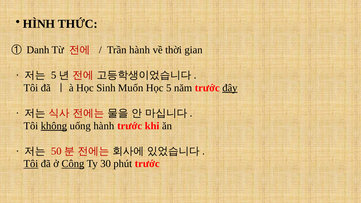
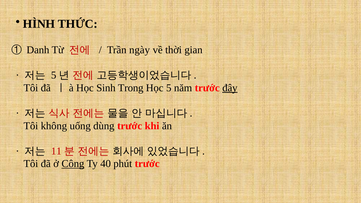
Trần hành: hành -> ngày (140, 50)
Muốn: Muốn -> Trong (131, 88)
không underline: present -> none (54, 126)
uống hành: hành -> dùng (104, 126)
50: 50 -> 11 (56, 151)
Tôi underline: present -> none (31, 164)
30: 30 -> 40 (106, 164)
